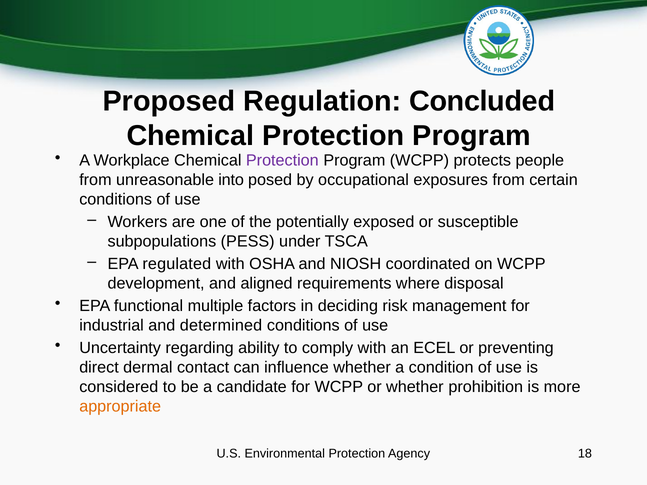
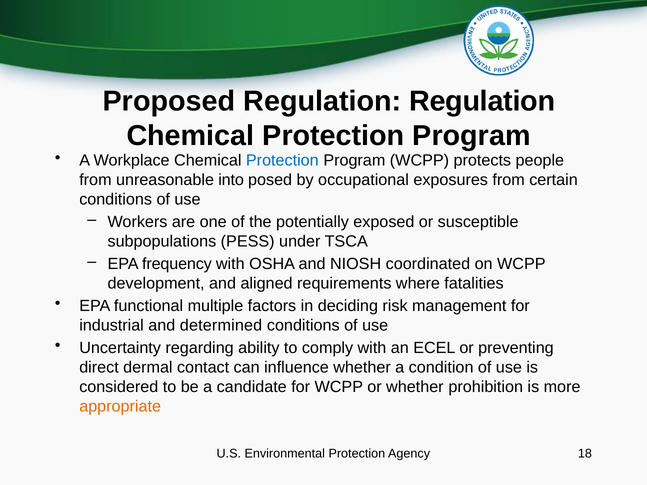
Regulation Concluded: Concluded -> Regulation (482, 101)
Protection colour: purple -> blue (282, 161)
regulated: regulated -> frequency (177, 264)
disposal: disposal -> fatalities (474, 284)
